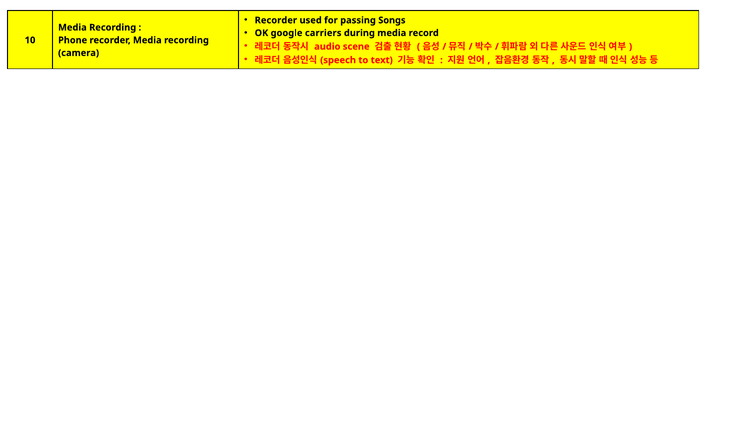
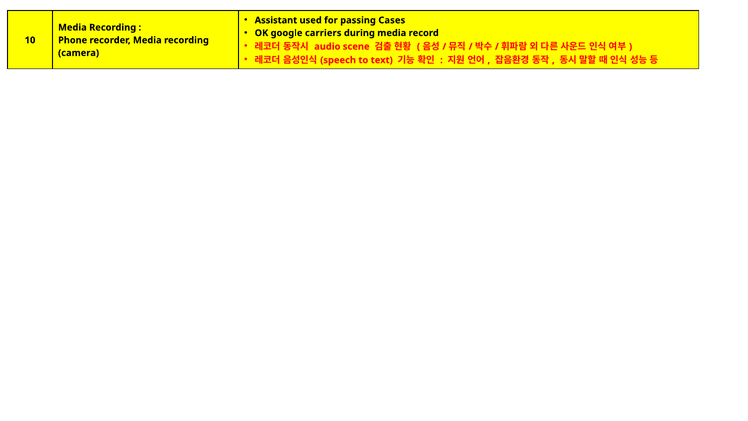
Recorder: Recorder -> Assistant (276, 20)
Songs: Songs -> Cases (392, 20)
